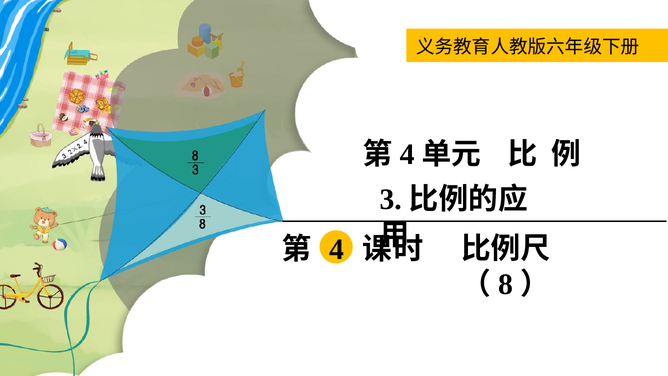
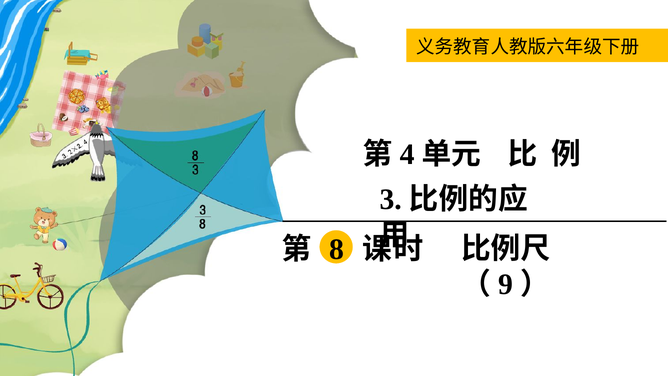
4: 4 -> 8 (337, 249)
8: 8 -> 9 (506, 284)
